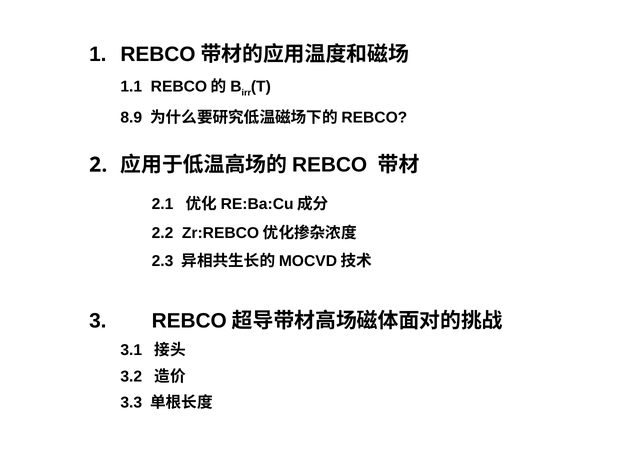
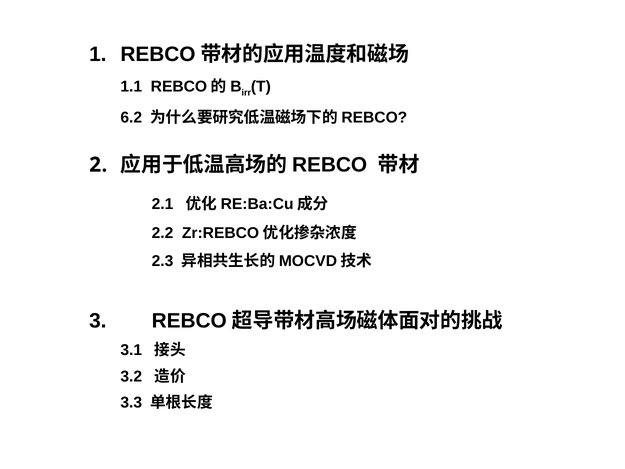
8.9: 8.9 -> 6.2 (131, 117)
